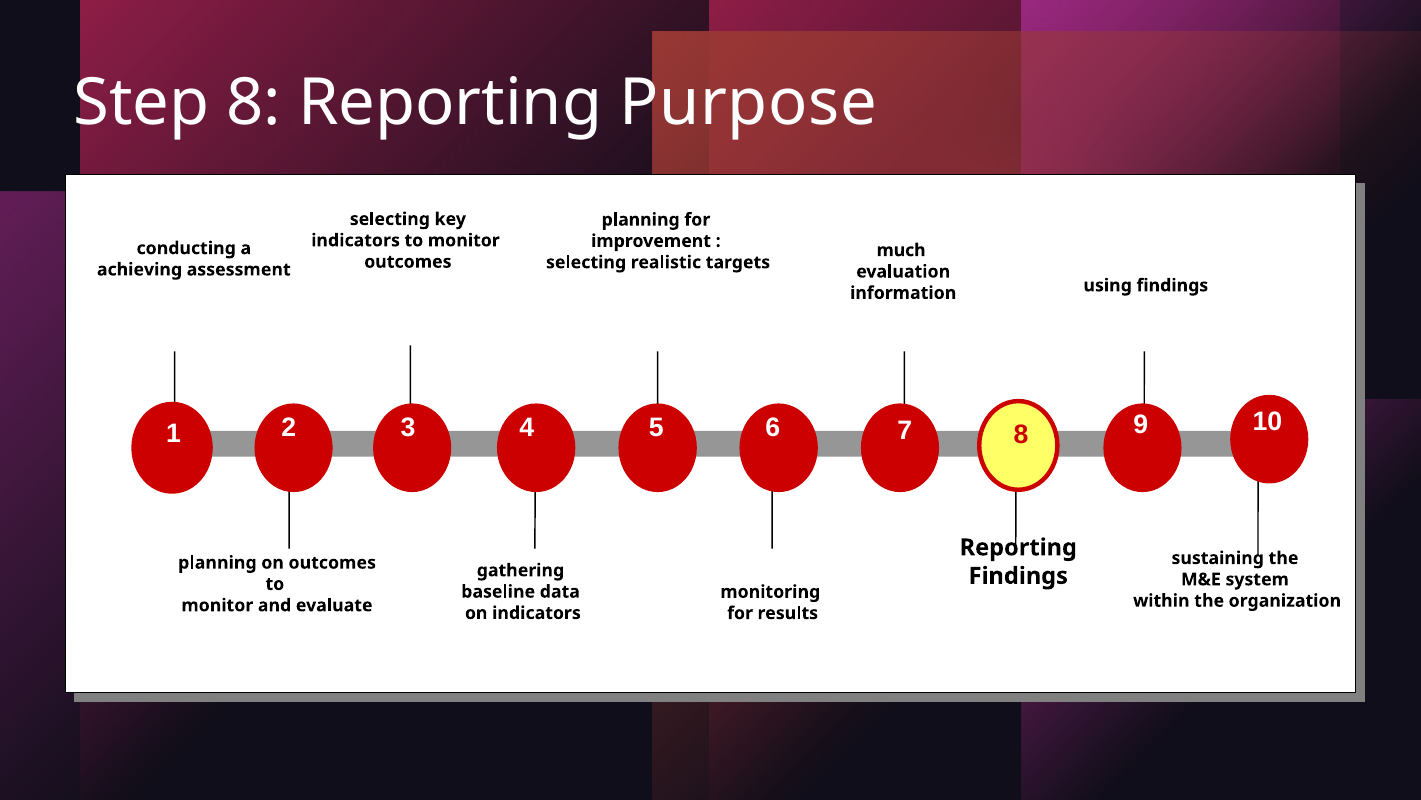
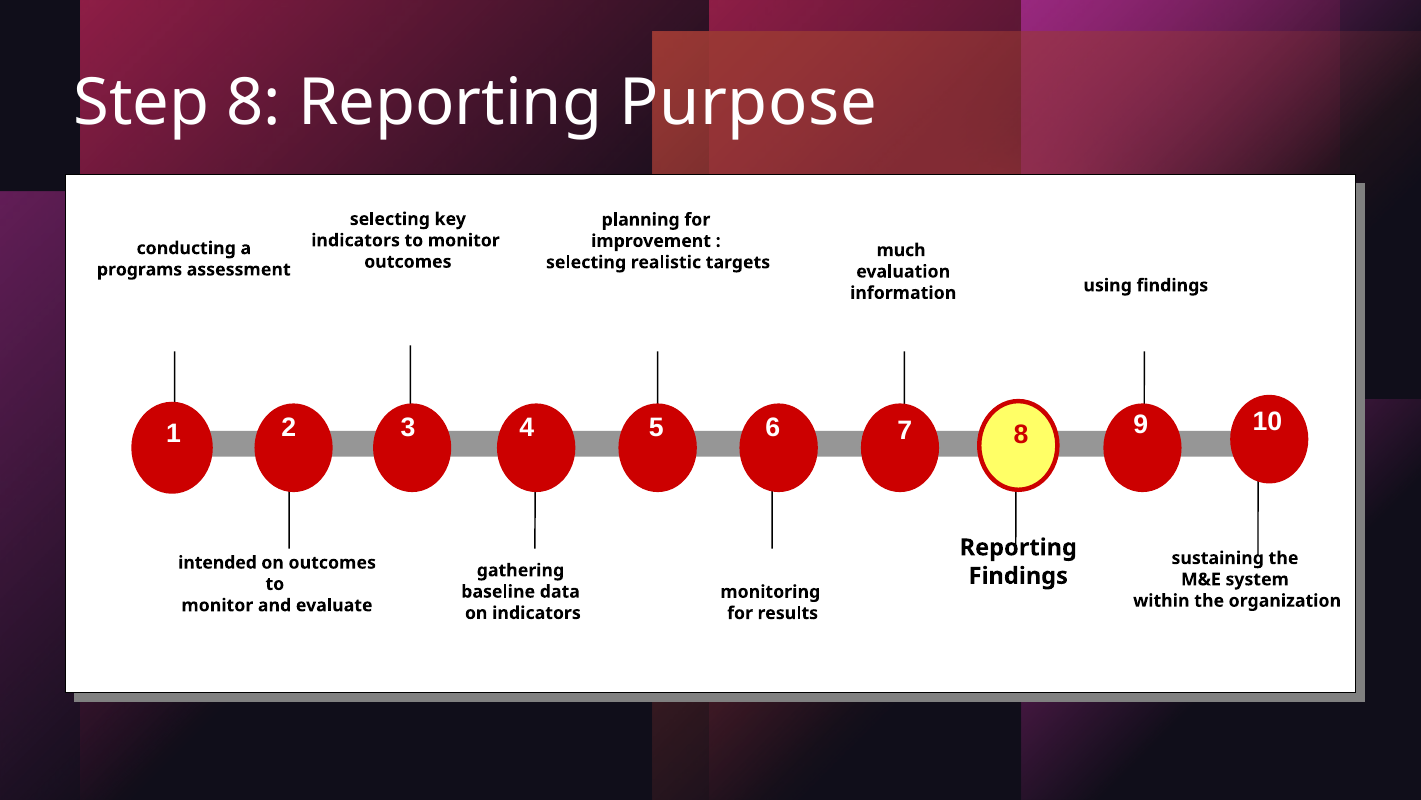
achieving: achieving -> programs (140, 269)
planning: planning -> intended (218, 562)
